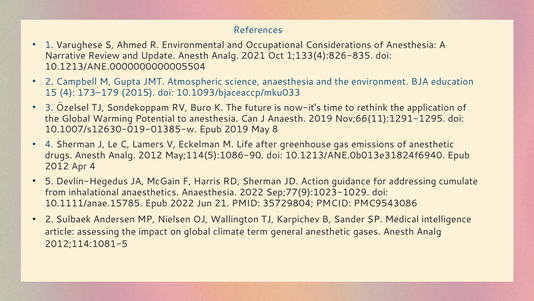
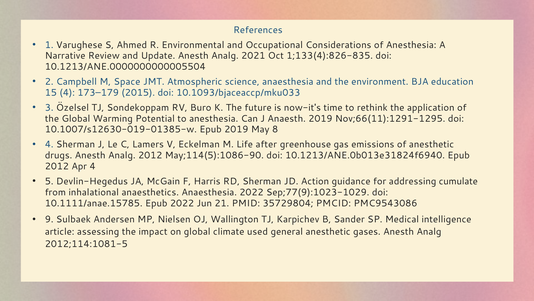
Gupta: Gupta -> Space (127, 82)
2: 2 -> 9 (49, 219)
term: term -> used (257, 231)
